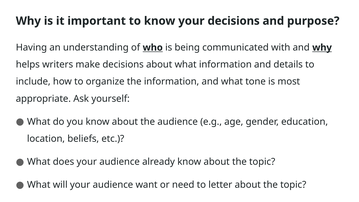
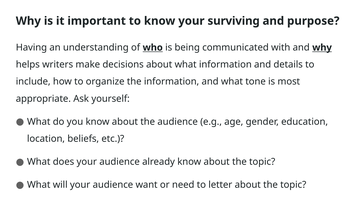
your decisions: decisions -> surviving (234, 21)
